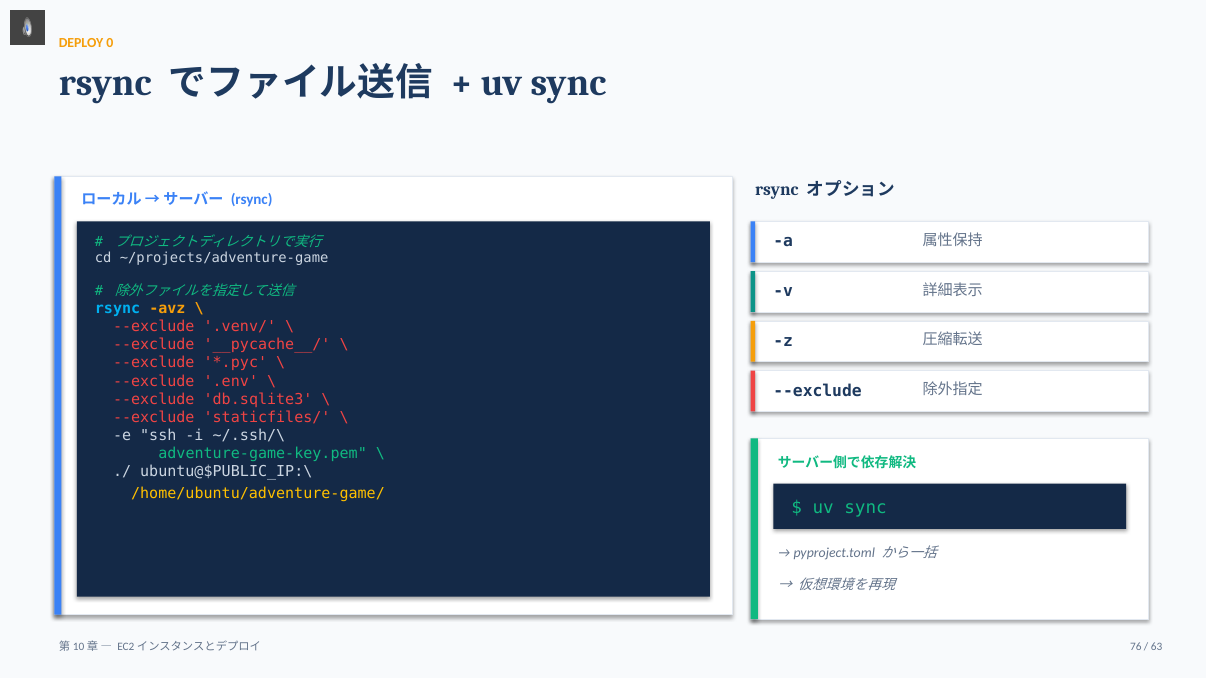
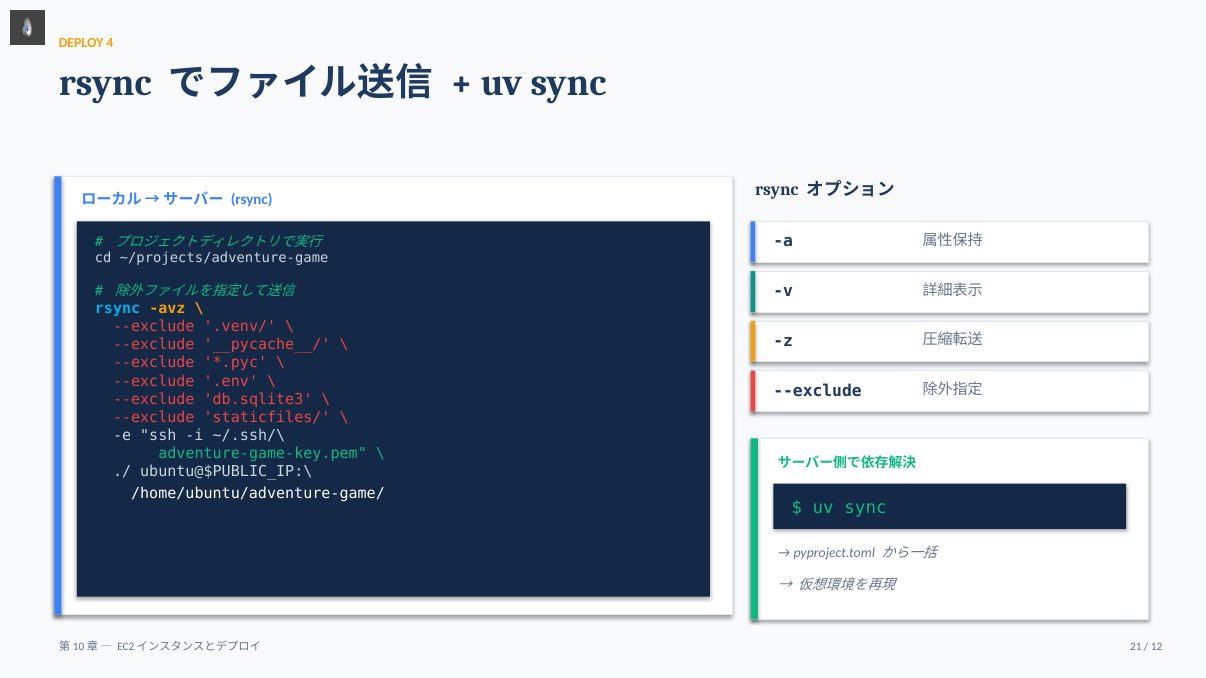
0: 0 -> 4 (110, 43)
/home/ubuntu/adventure-game/ colour: yellow -> white (258, 493)
76: 76 -> 21 (1136, 647)
63: 63 -> 12 (1157, 647)
